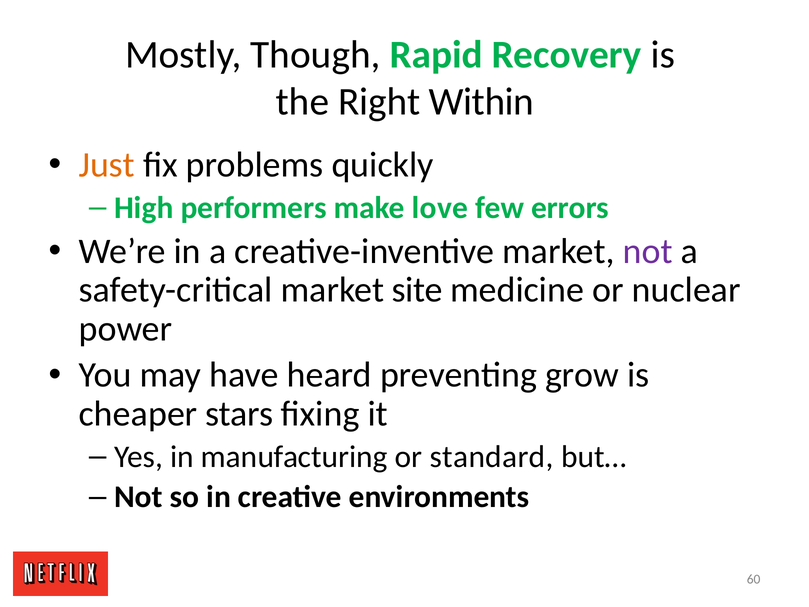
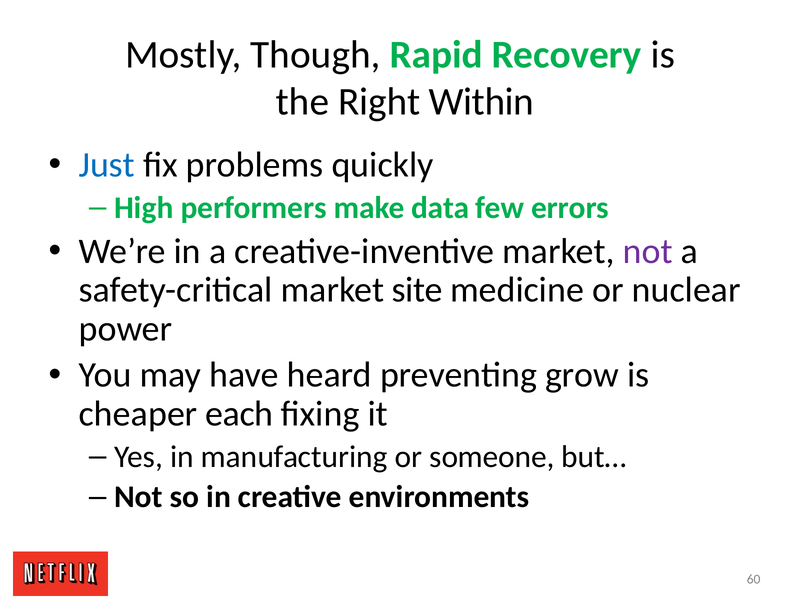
Just colour: orange -> blue (107, 165)
love: love -> data (440, 208)
stars: stars -> each (239, 414)
standard: standard -> someone (492, 456)
